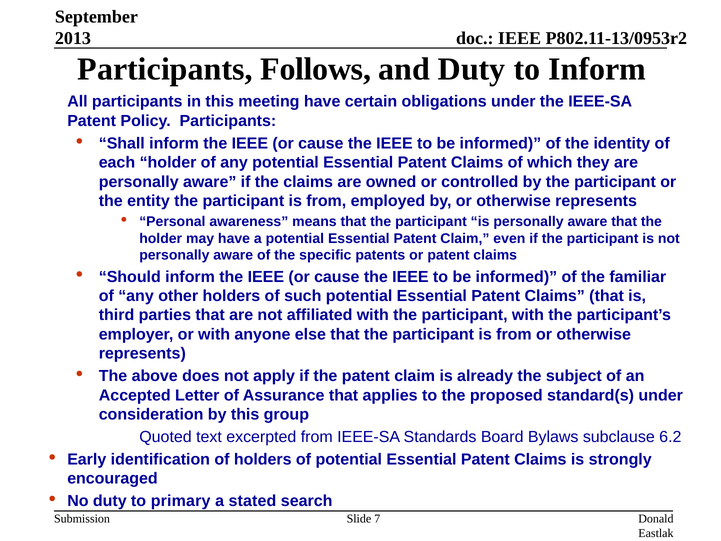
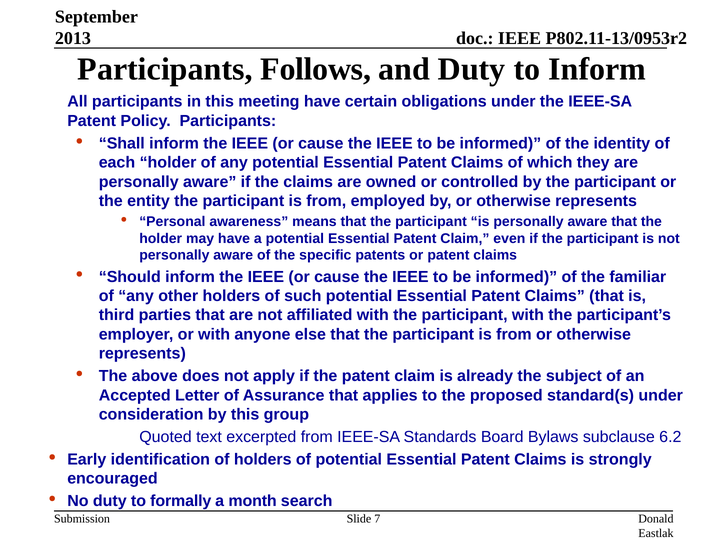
primary: primary -> formally (181, 501)
stated: stated -> month (253, 501)
